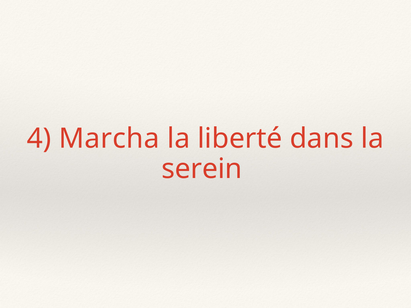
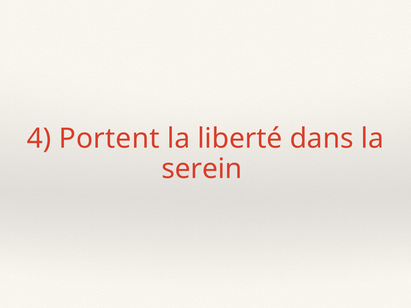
Marcha: Marcha -> Portent (109, 139)
